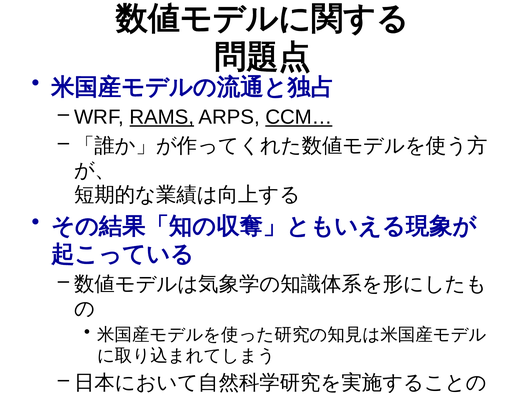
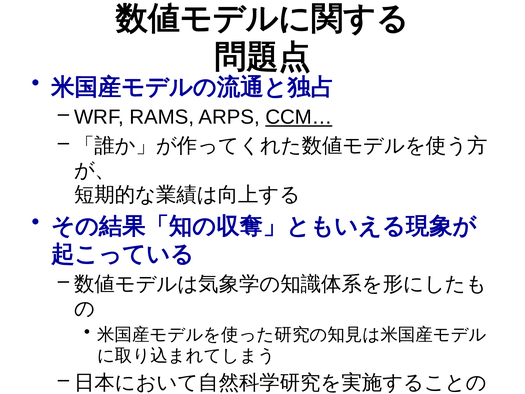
RAMS underline: present -> none (162, 117)
